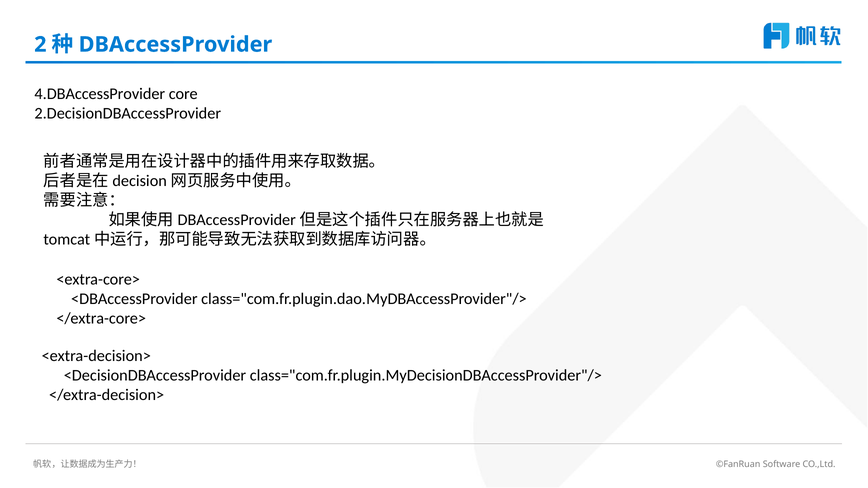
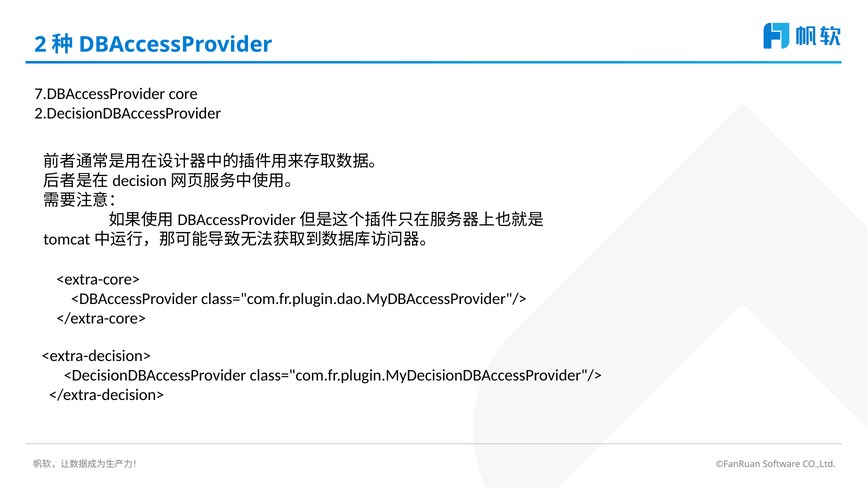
4.DBAccessProvider: 4.DBAccessProvider -> 7.DBAccessProvider (100, 94)
